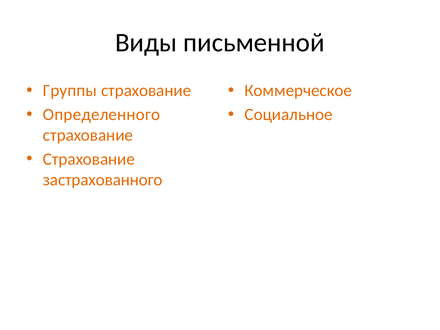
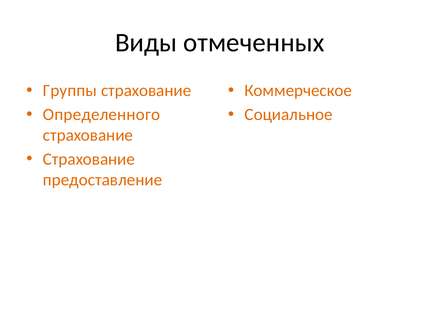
письменной: письменной -> отмеченных (254, 43)
застрахованного: застрахованного -> предоставление (103, 180)
